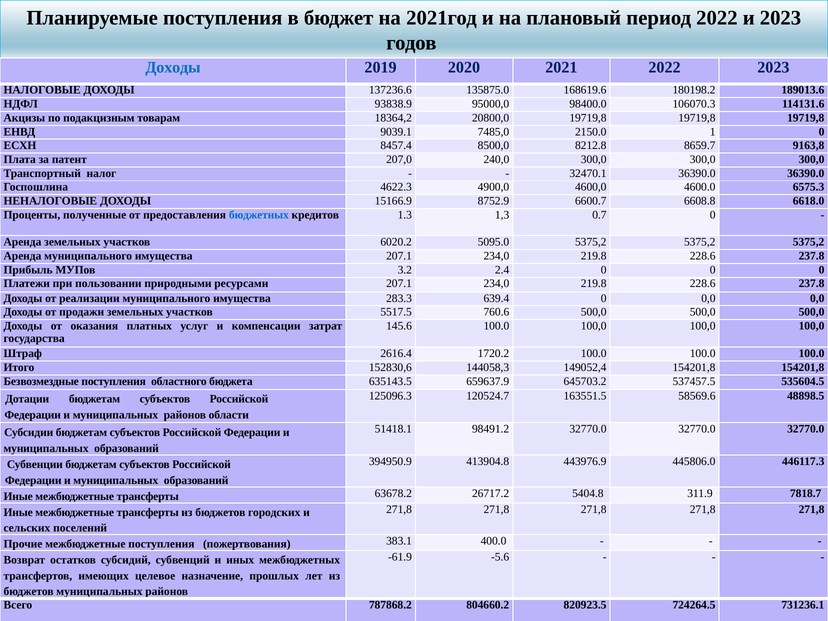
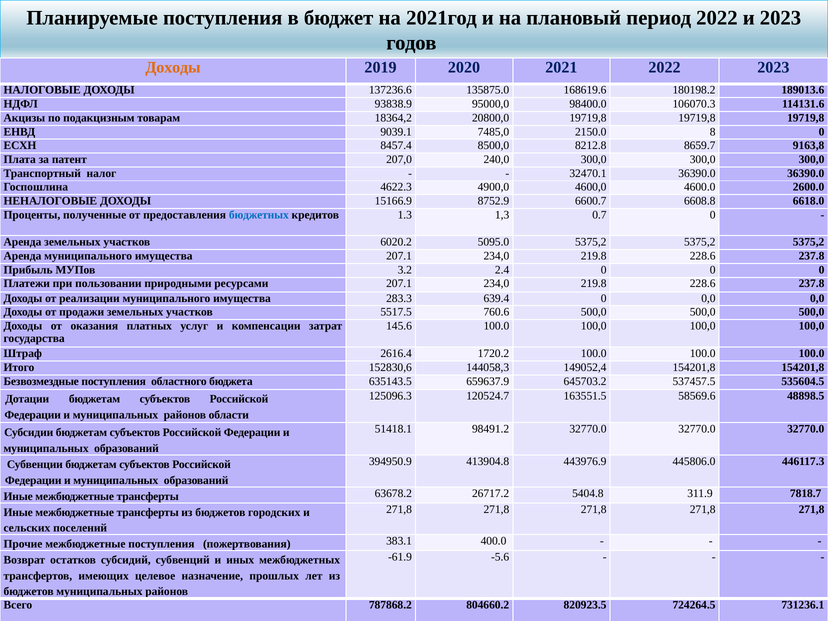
Доходы colour: blue -> orange (173, 67)
1: 1 -> 8 (713, 132)
6575.3: 6575.3 -> 2600.0 (809, 187)
